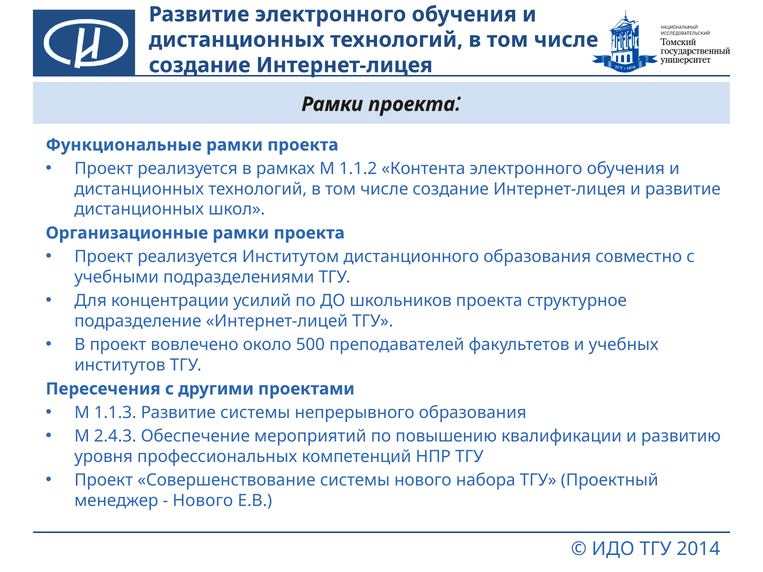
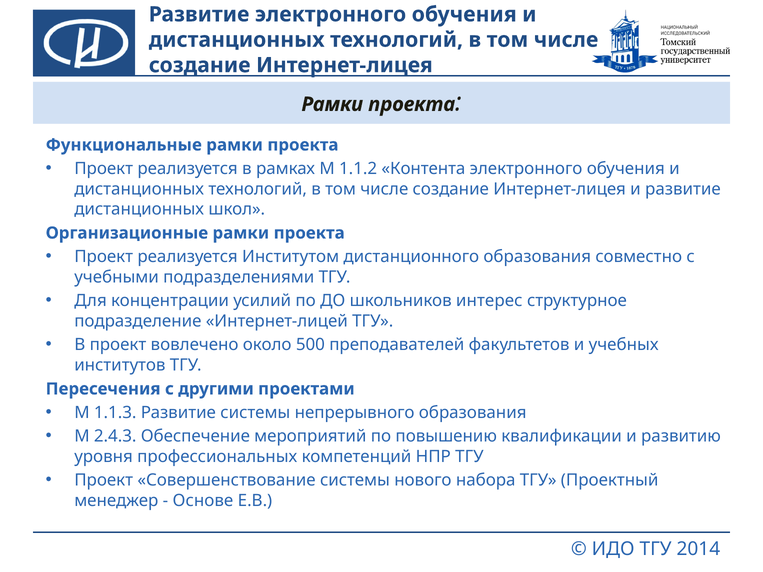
школьников проекта: проекта -> интерес (489, 301)
Нового: Нового -> Основе (203, 501)
